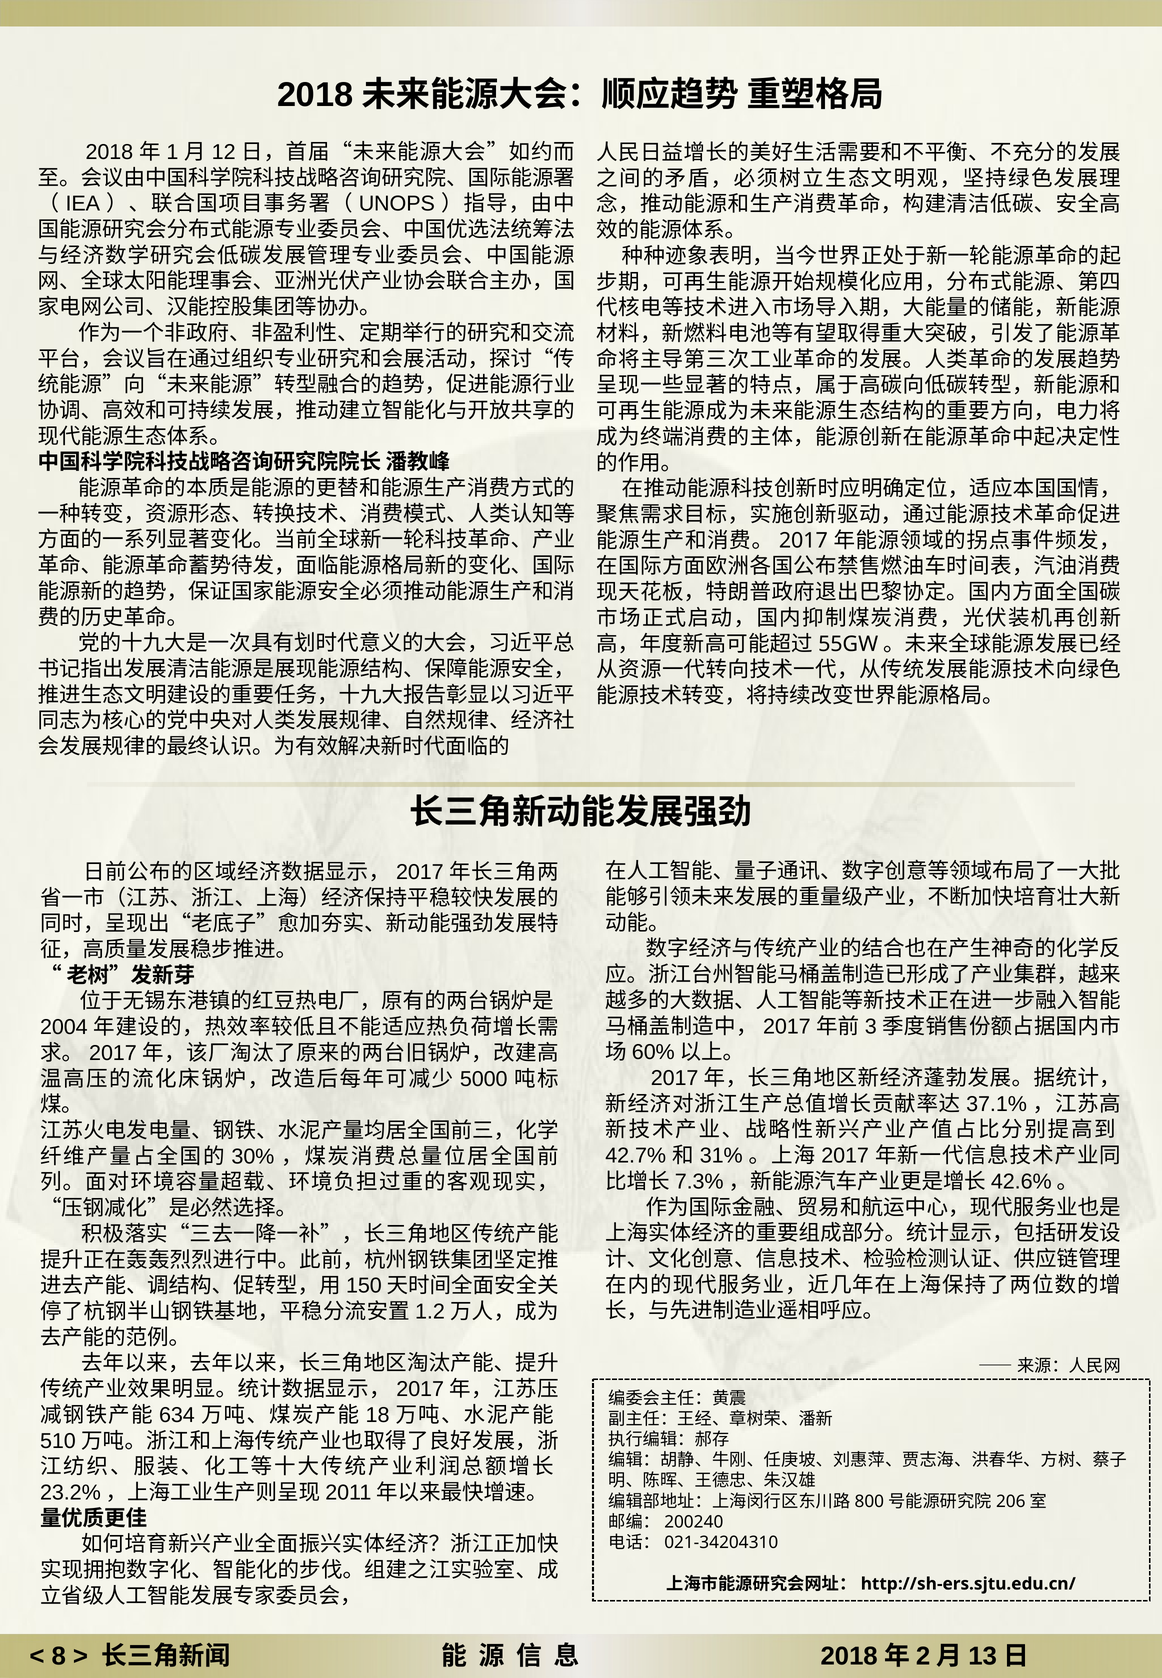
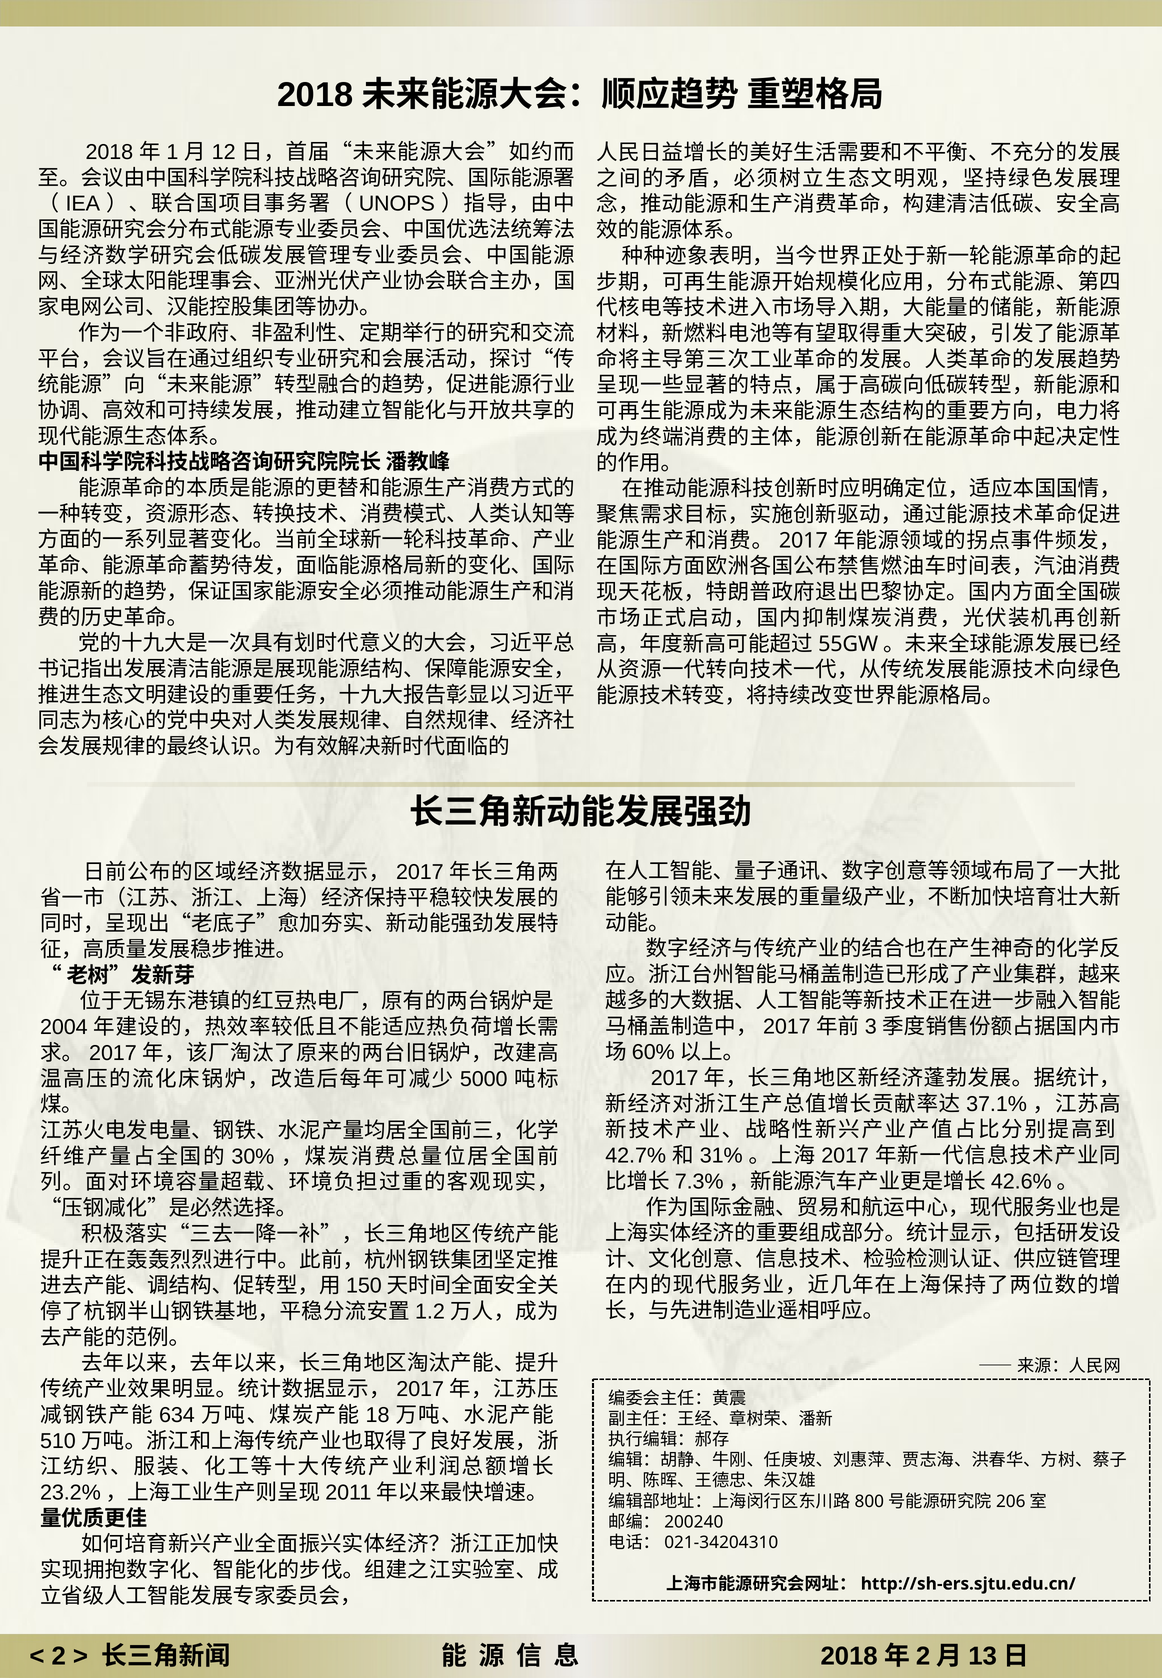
8: 8 -> 2 (59, 1657)
